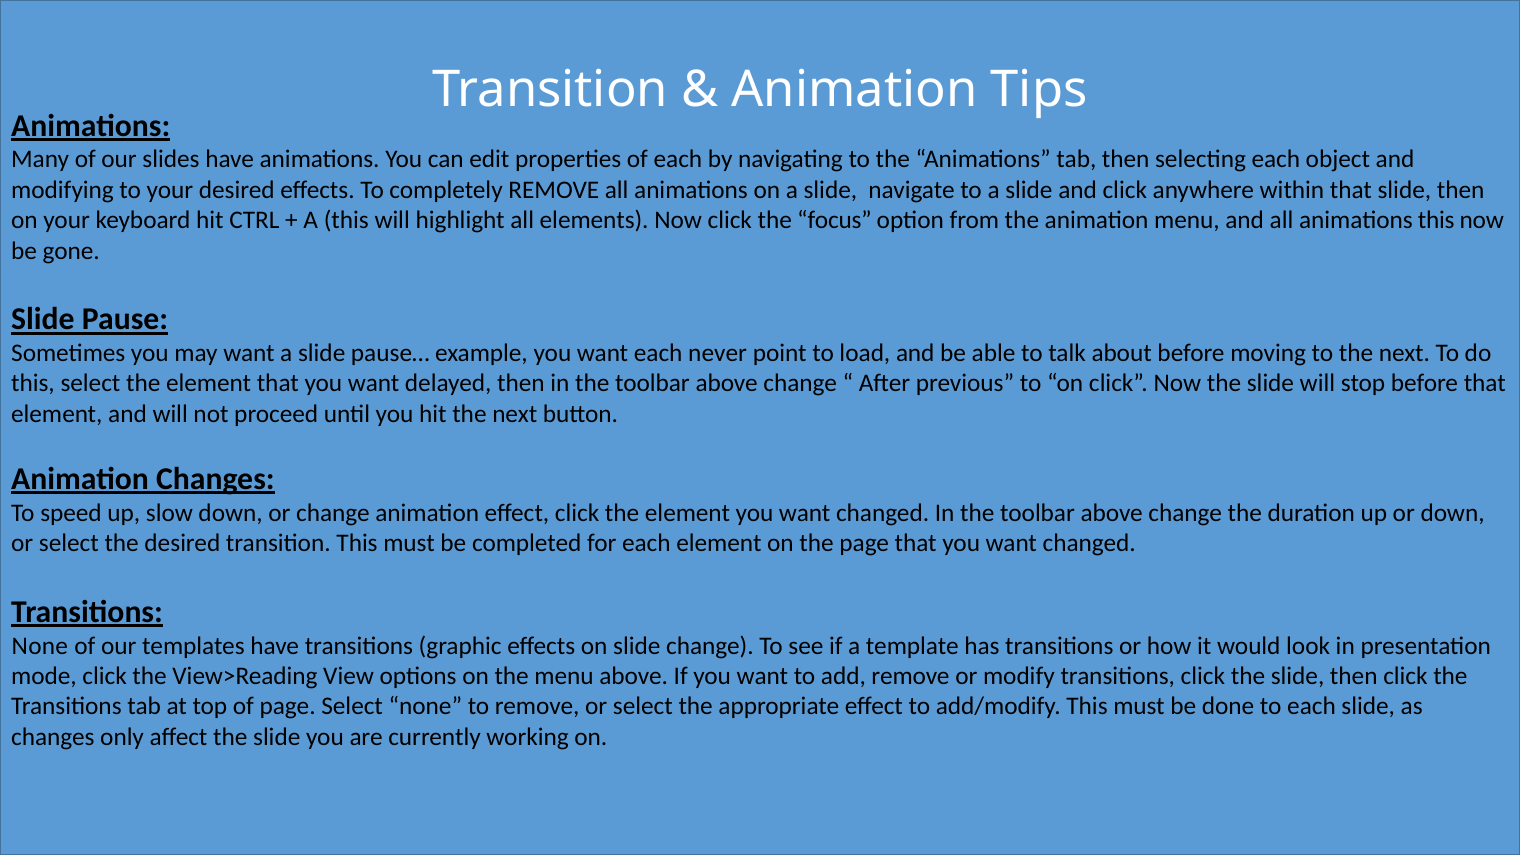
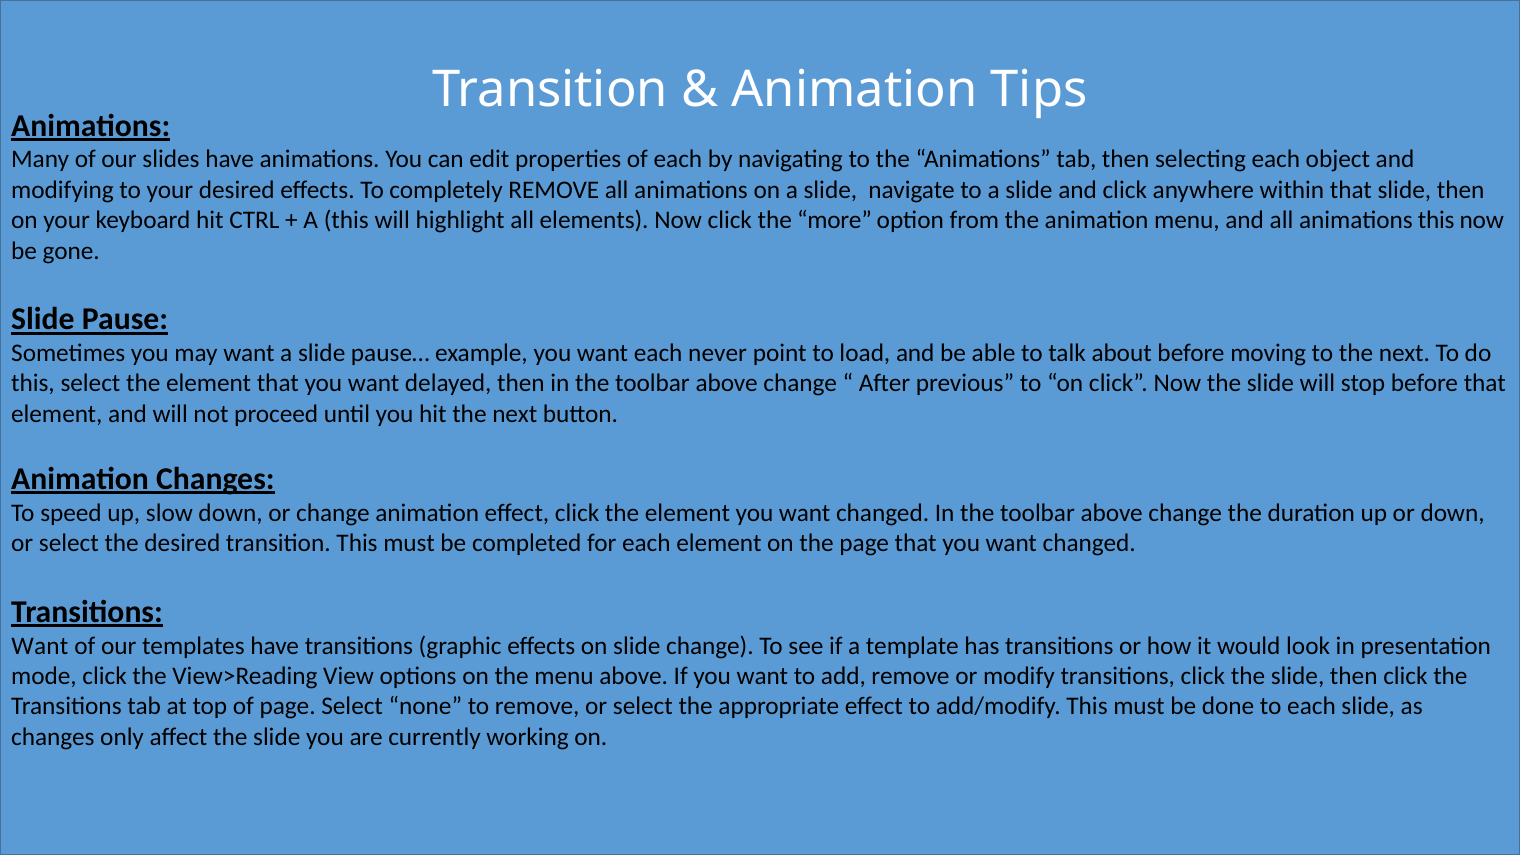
focus: focus -> more (834, 220)
None: None -> Want (40, 646)
